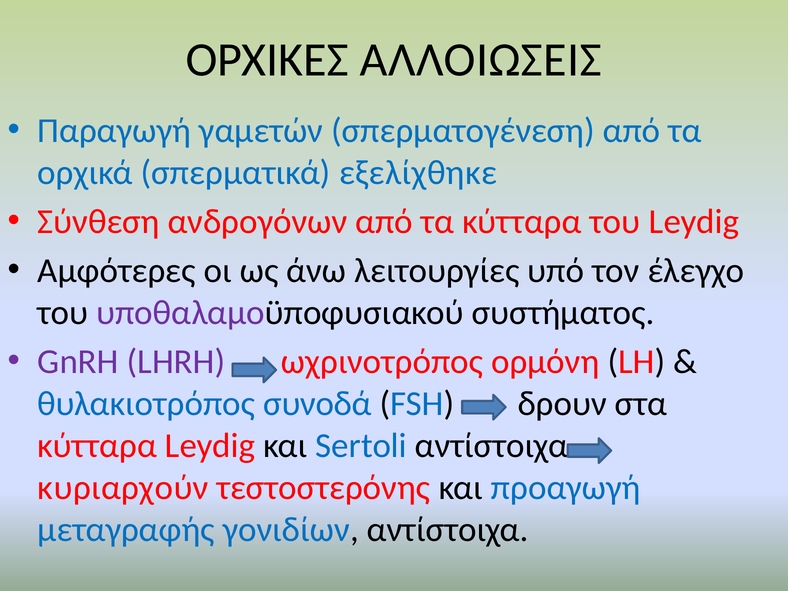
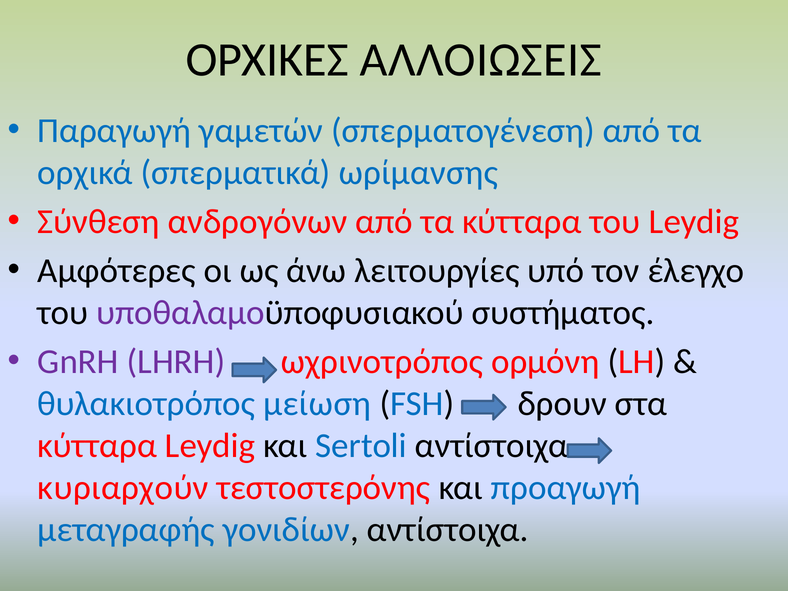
εξελίχθηκε: εξελίχθηκε -> ωρίμανσης (418, 173)
συνοδά: συνοδά -> μείωση (317, 404)
